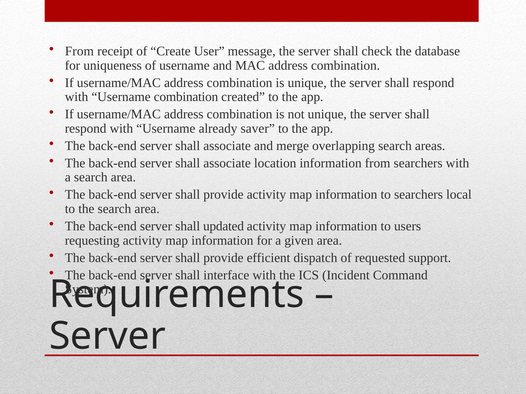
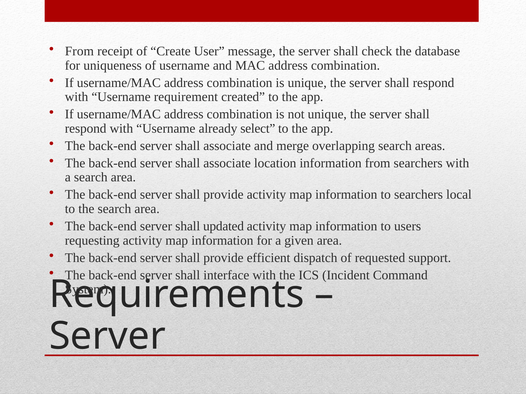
Username combination: combination -> requirement (186, 97)
saver: saver -> select (258, 129)
